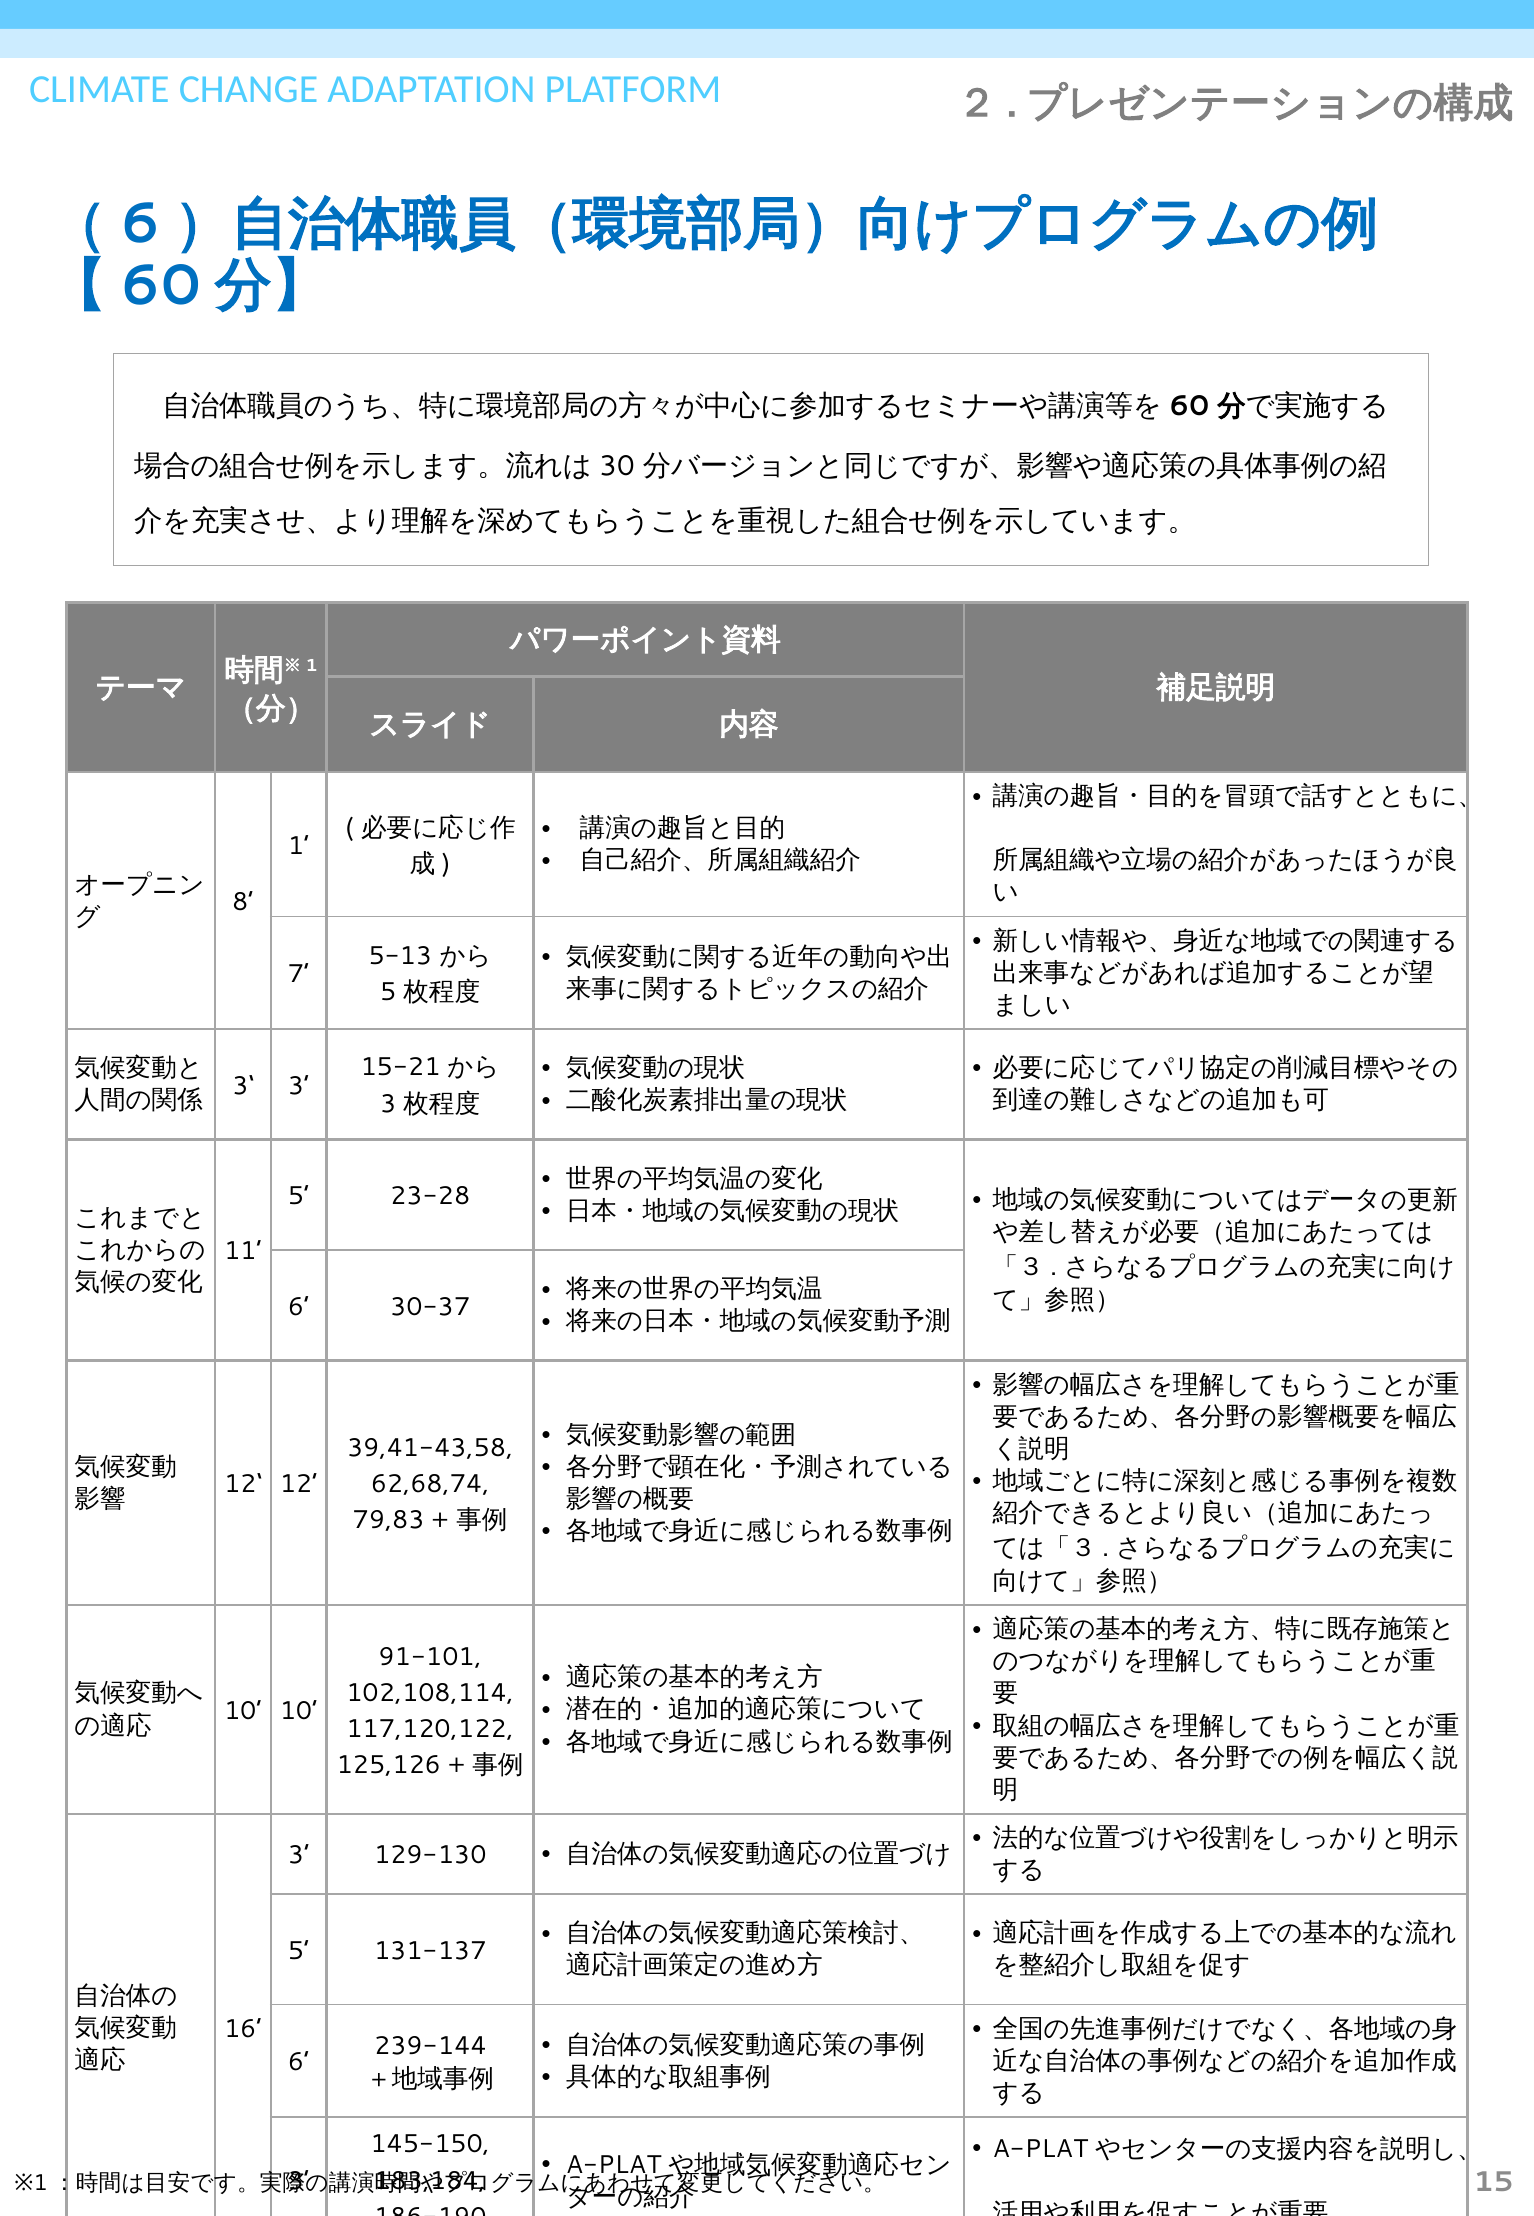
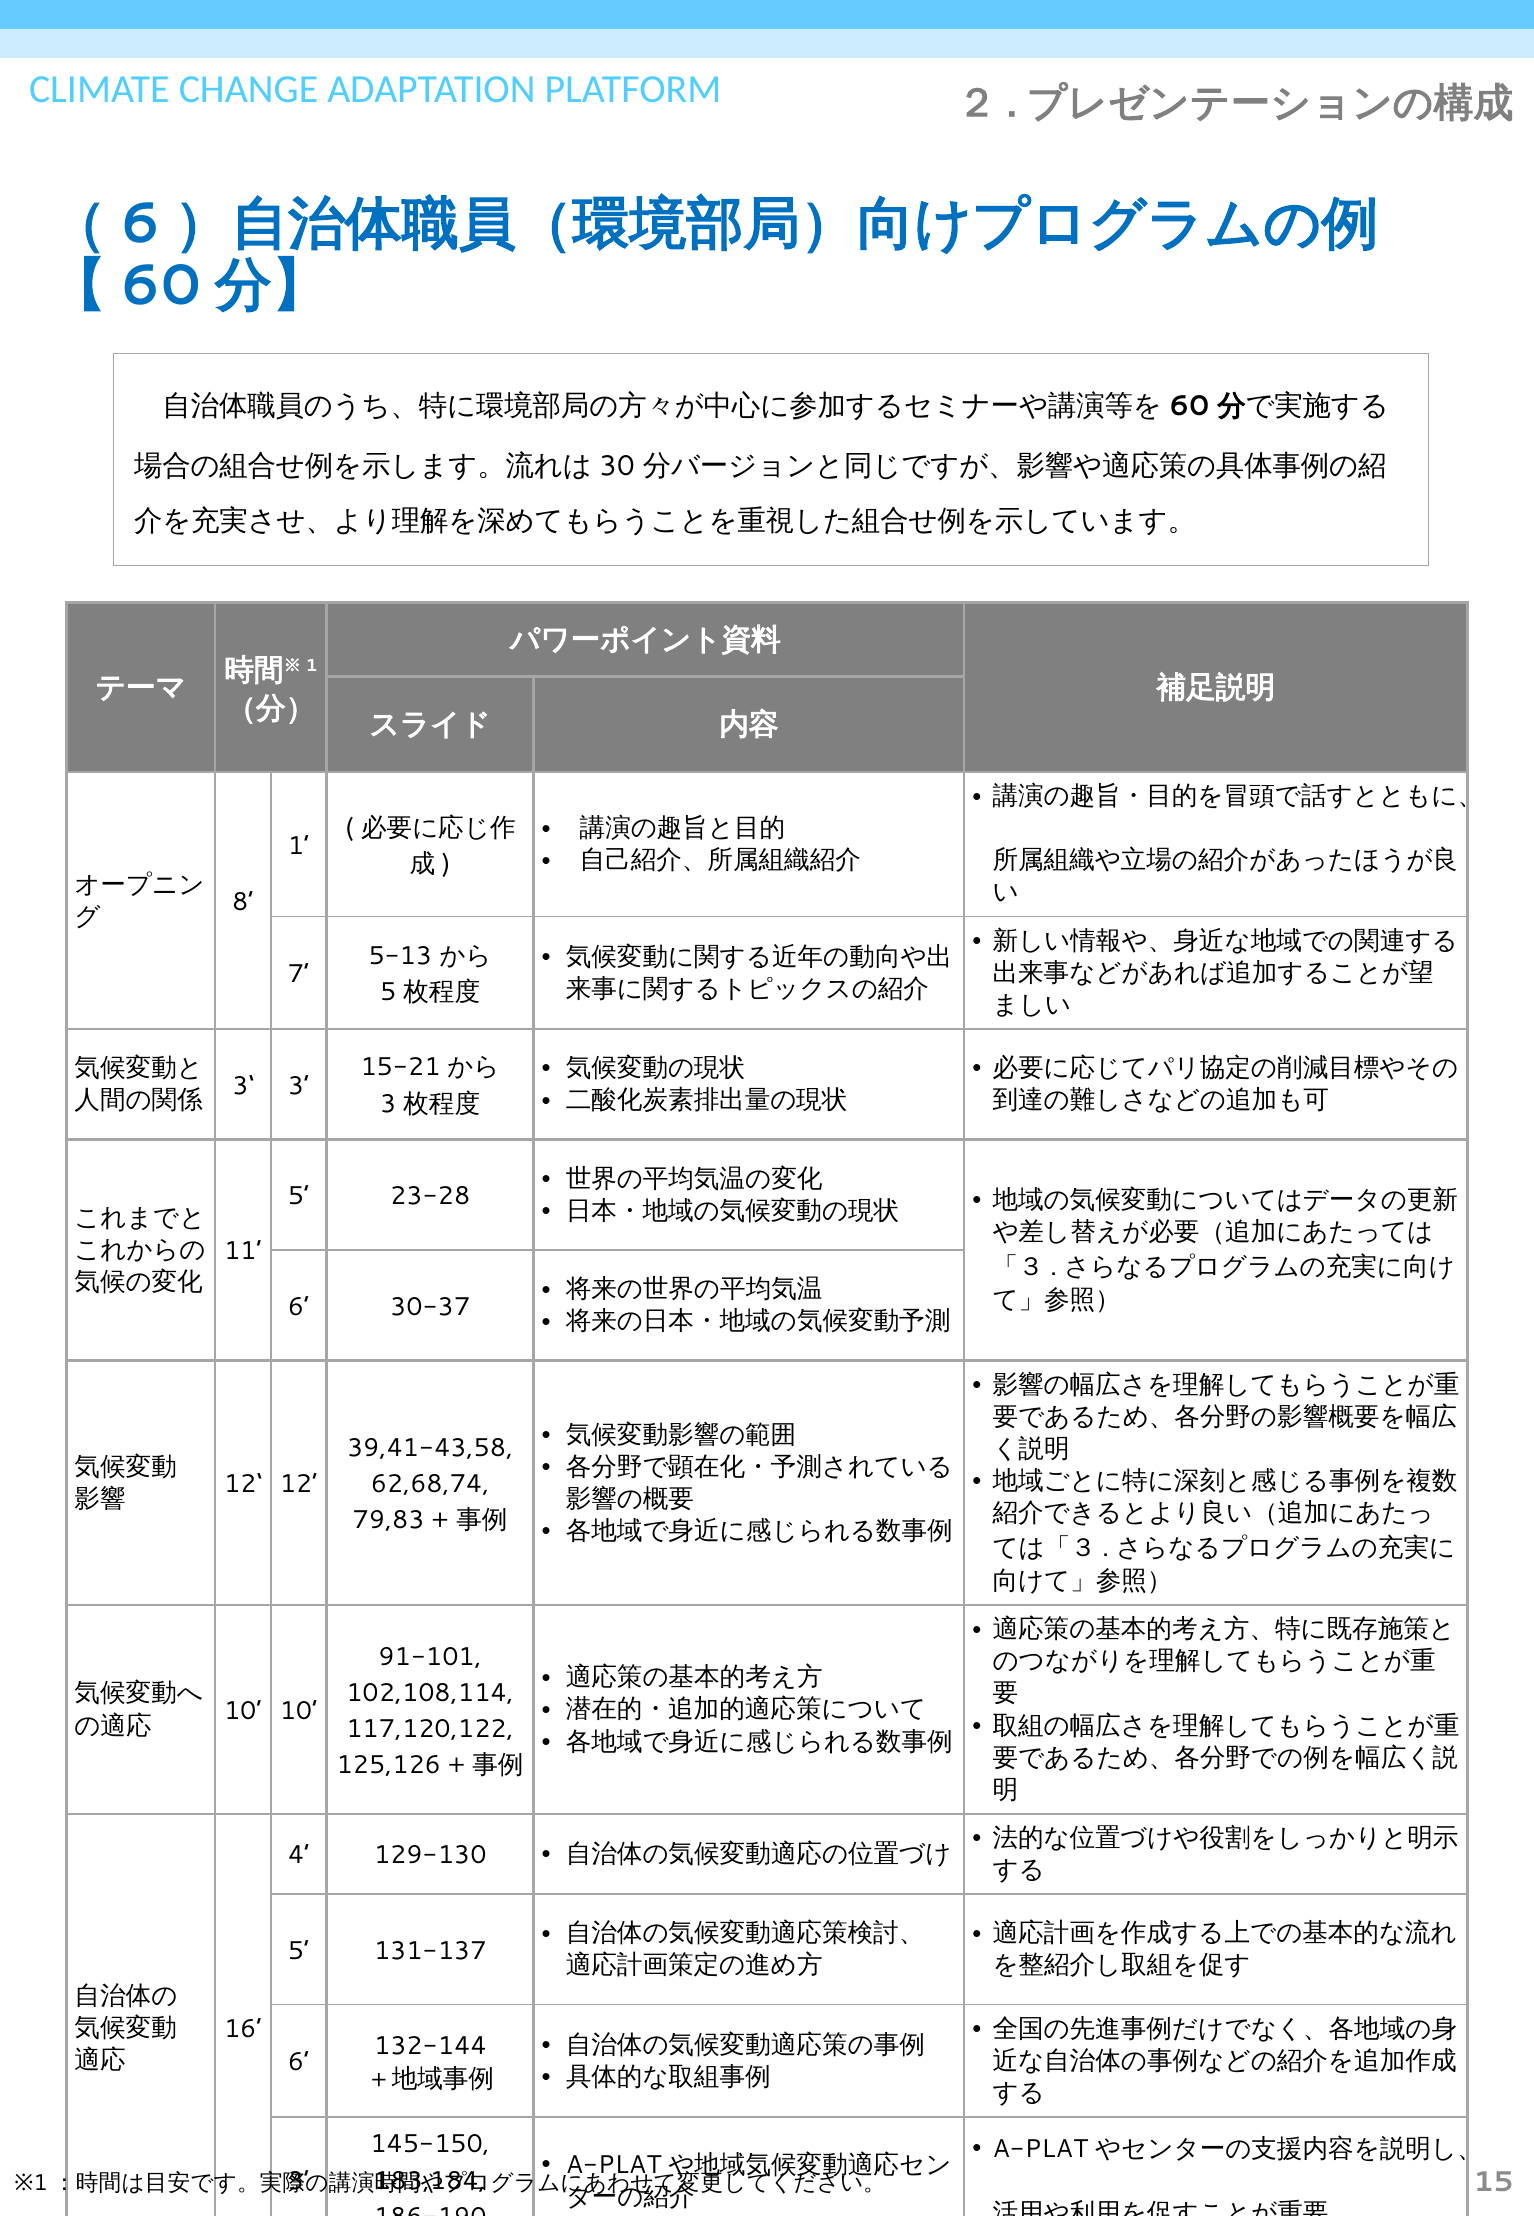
3: 3 -> 4 (299, 1855)
239-144: 239-144 -> 132-144 (430, 2046)
